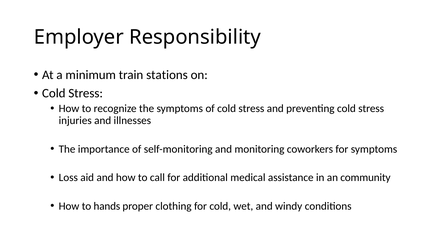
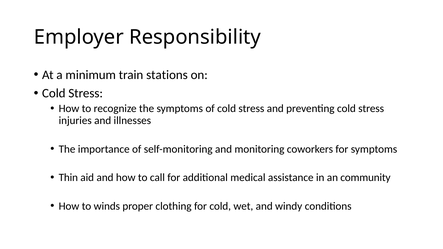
Loss: Loss -> Thin (68, 178)
hands: hands -> winds (107, 206)
